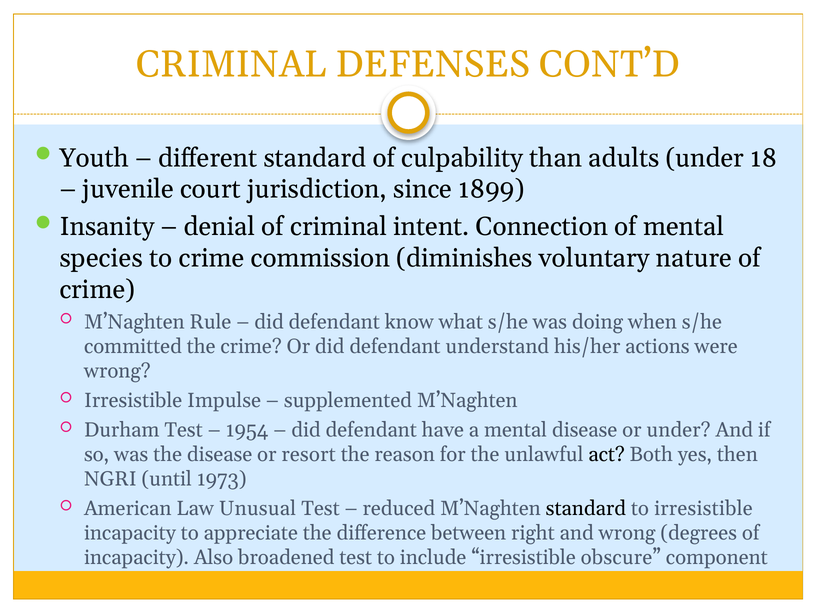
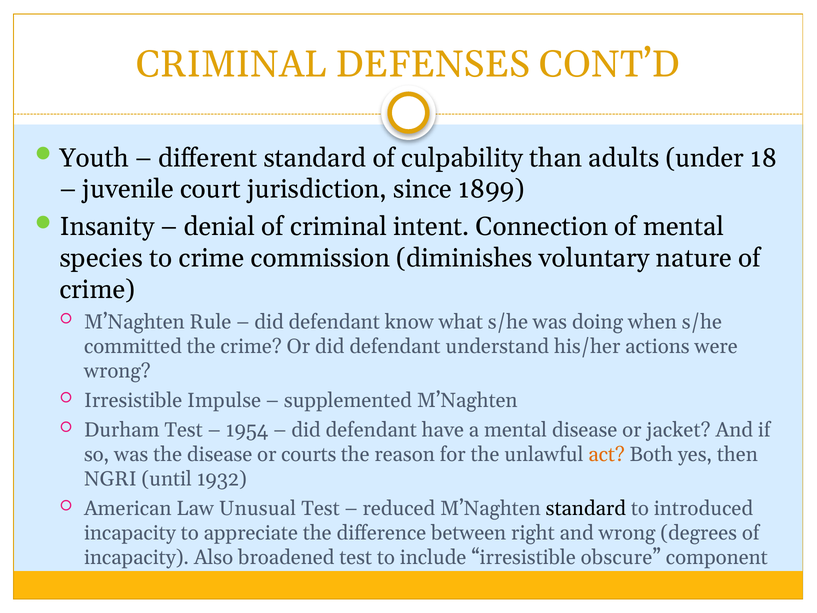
or under: under -> jacket (678, 430)
resort: resort -> courts (309, 454)
act colour: black -> orange (607, 454)
1973: 1973 -> 1932 (222, 479)
to irresistible: irresistible -> introduced (703, 508)
